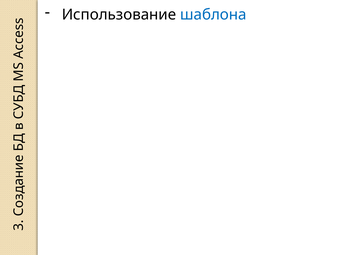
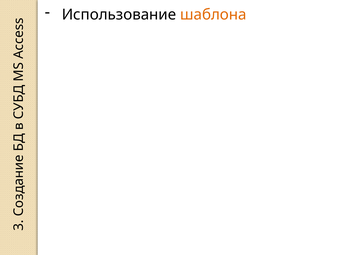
шаблона colour: blue -> orange (213, 15)
